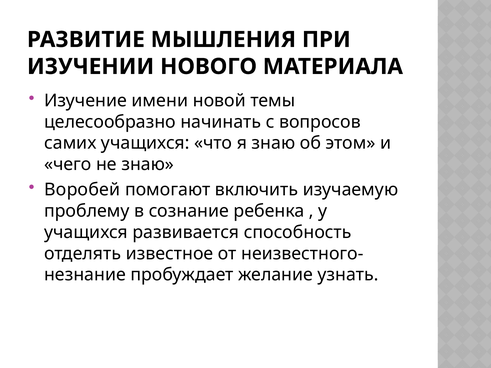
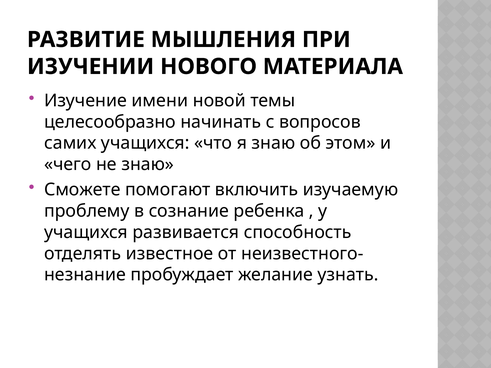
Воробей: Воробей -> Сможете (82, 190)
